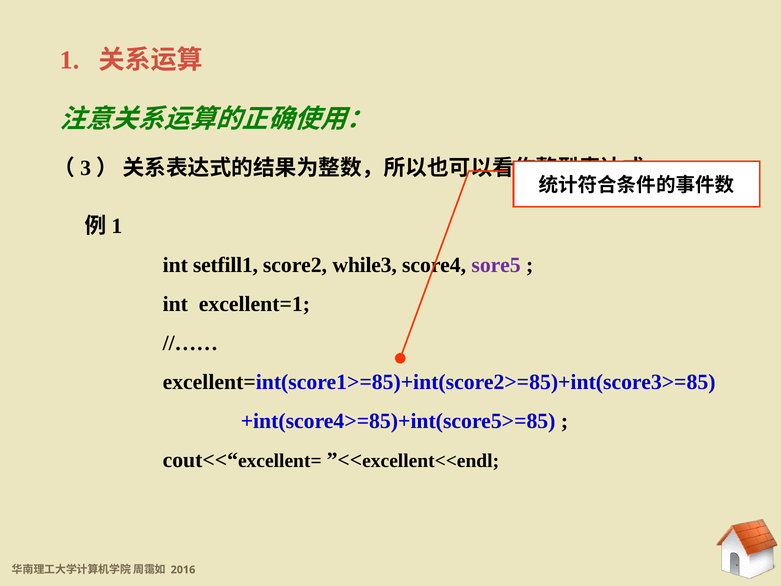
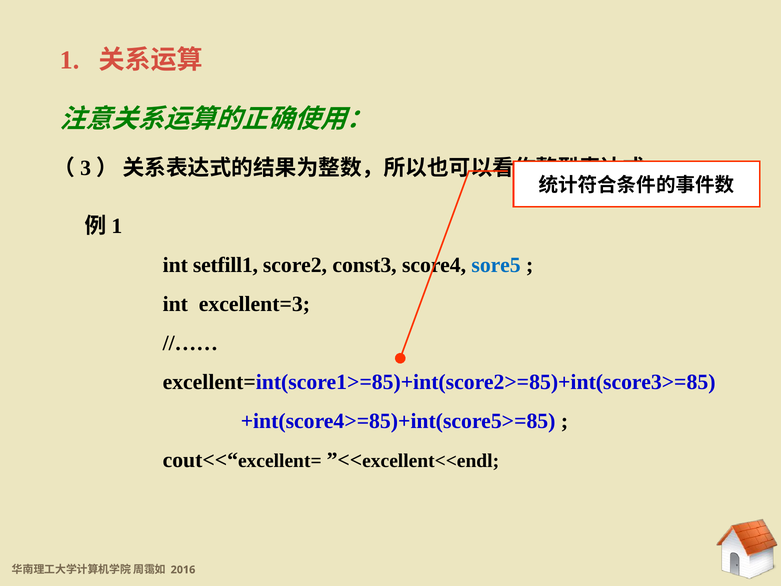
while3: while3 -> const3 (365, 265)
sore5 colour: purple -> blue (496, 265)
excellent=1: excellent=1 -> excellent=3 (254, 304)
